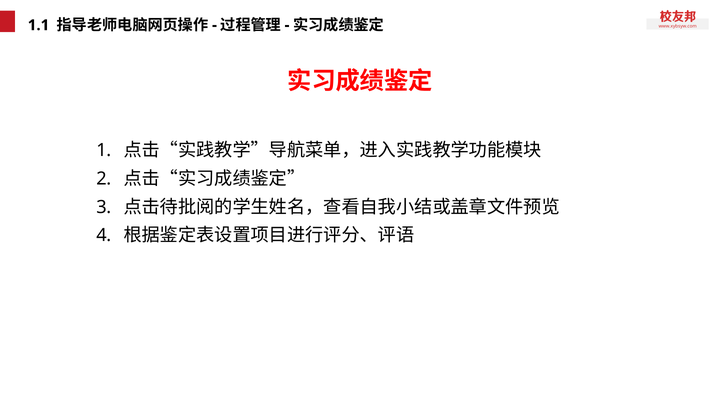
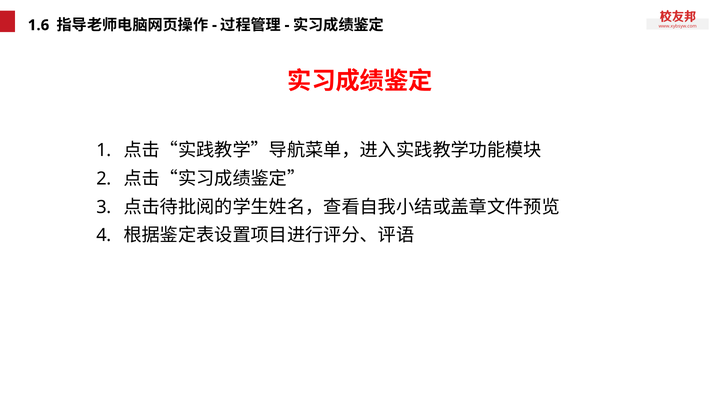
1.1: 1.1 -> 1.6 (39, 25)
